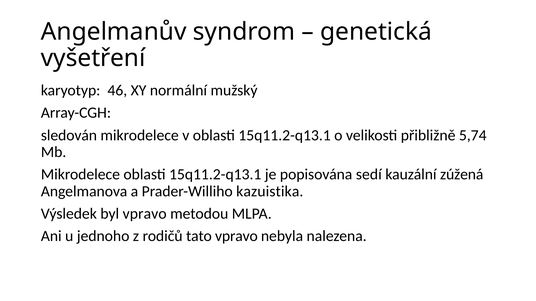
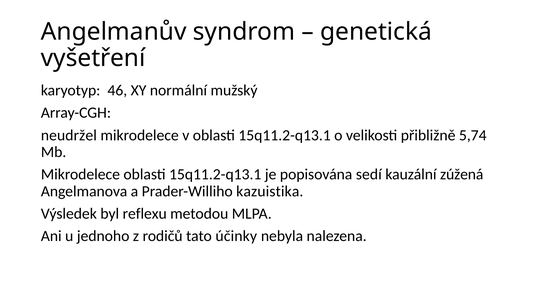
sledován: sledován -> neudržel (69, 135)
byl vpravo: vpravo -> reflexu (145, 214)
tato vpravo: vpravo -> účinky (236, 237)
